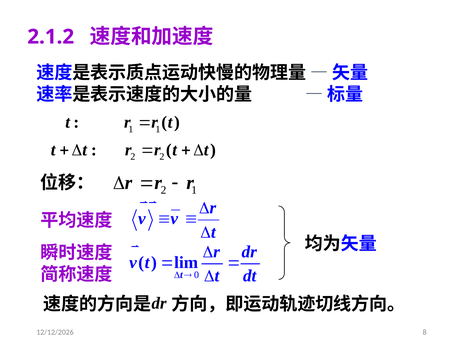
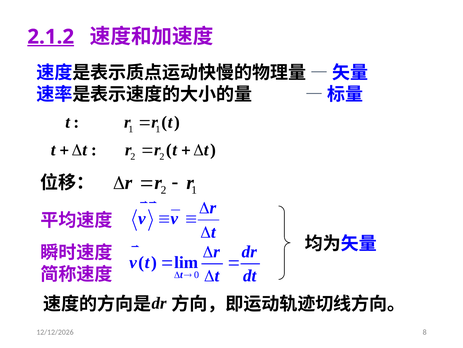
2.1.2 underline: none -> present (51, 37)
